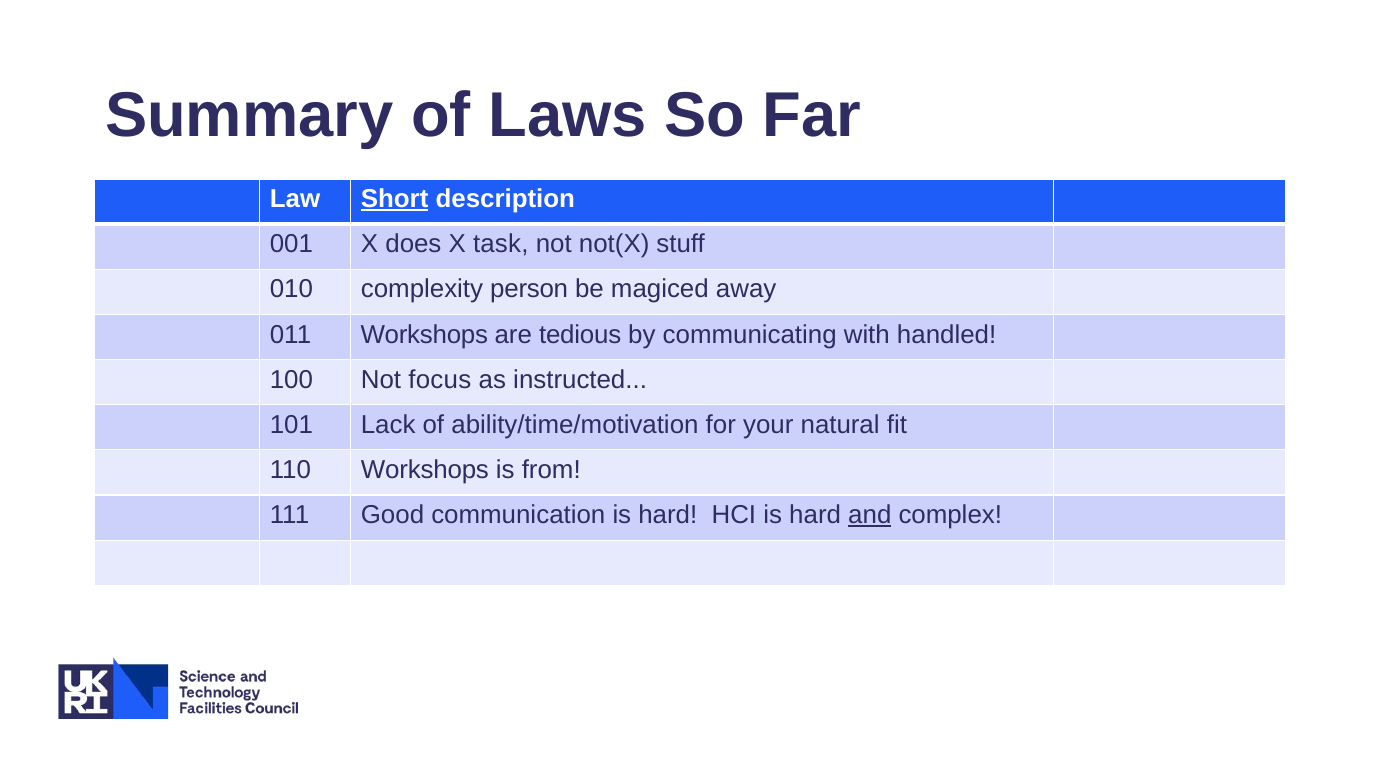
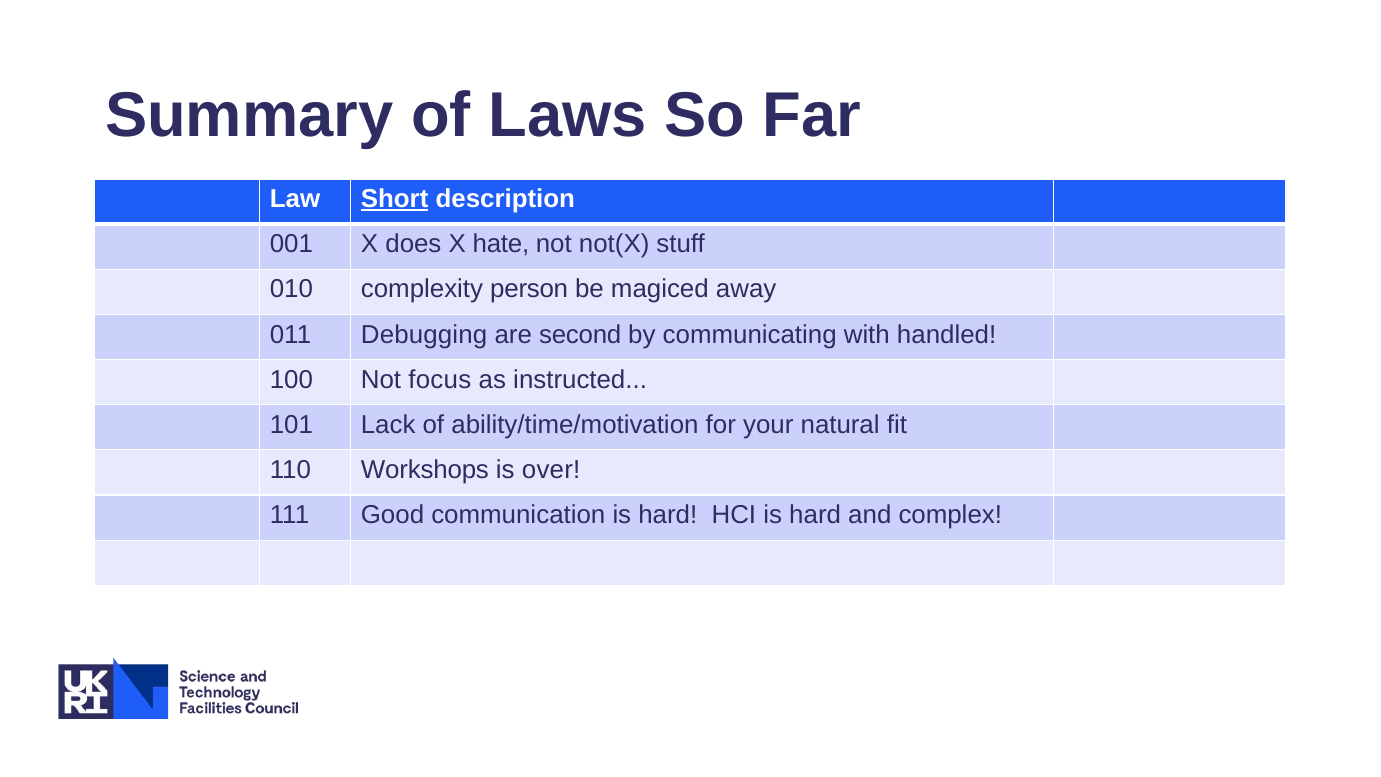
task: task -> hate (501, 244)
011 Workshops: Workshops -> Debugging (424, 334)
tedious: tedious -> second (580, 334)
from: from -> over (551, 470)
and underline: present -> none (870, 515)
